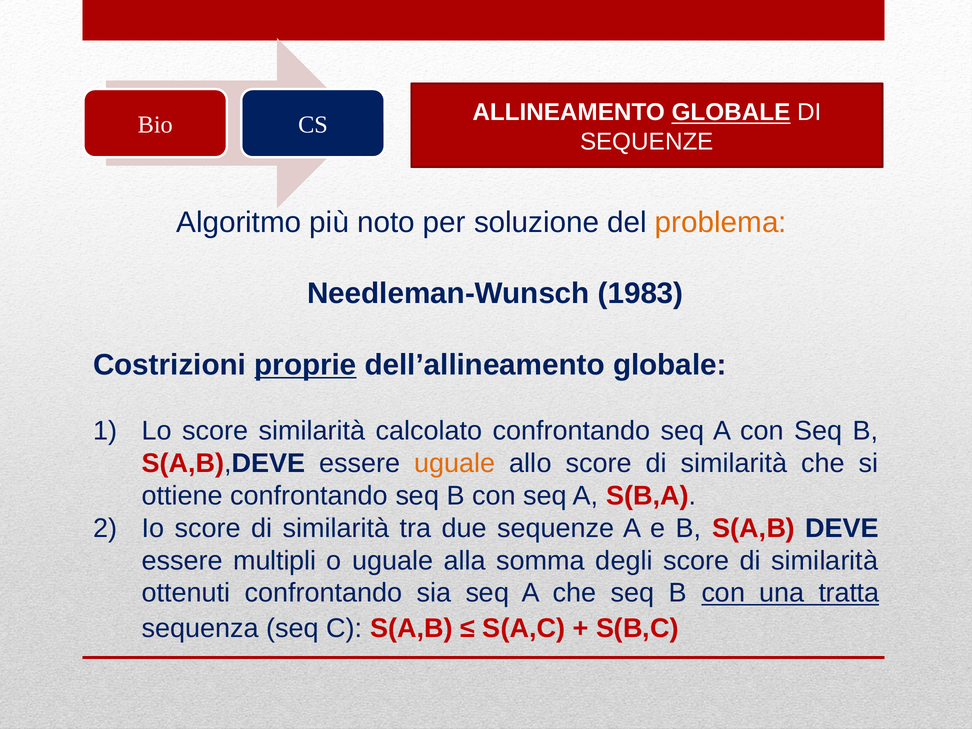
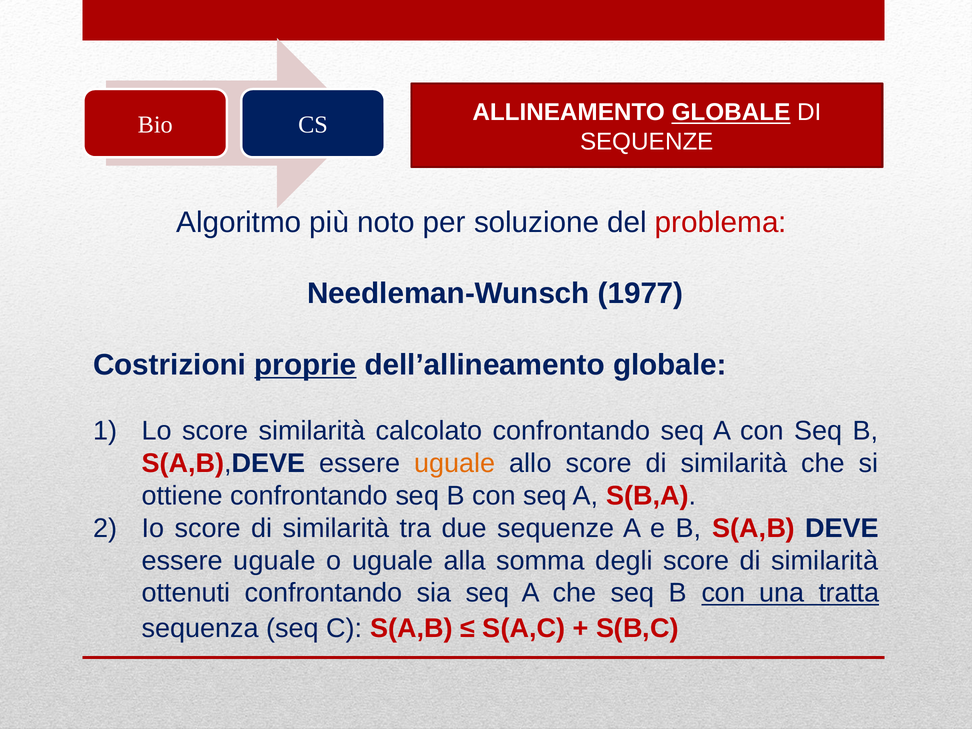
problema colour: orange -> red (721, 222)
1983: 1983 -> 1977 (641, 293)
multipli: multipli -> uguale (274, 561)
